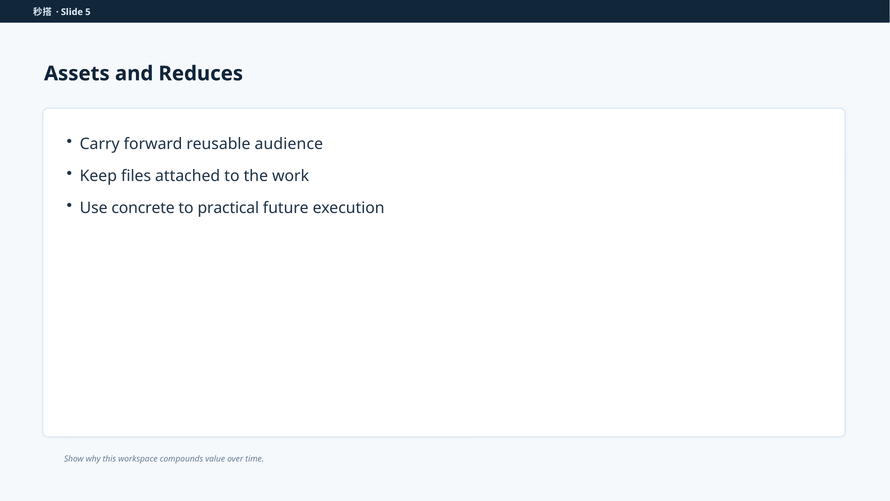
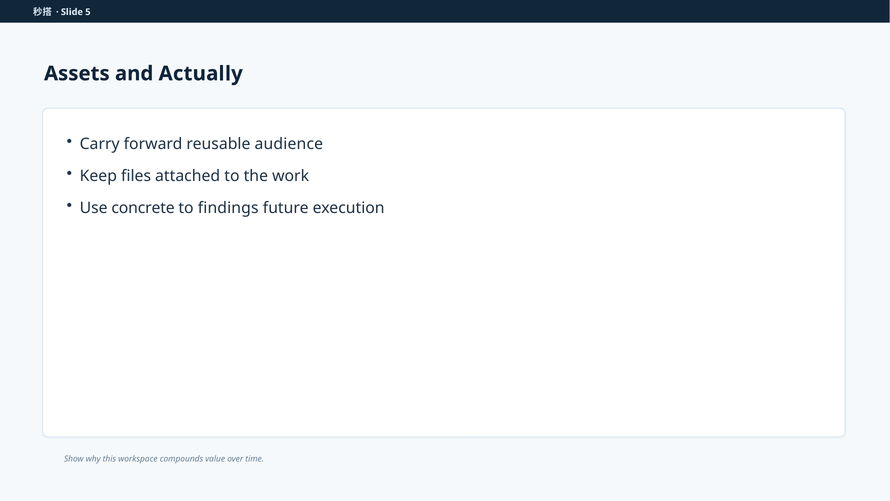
Reduces: Reduces -> Actually (201, 74)
practical: practical -> findings (228, 208)
